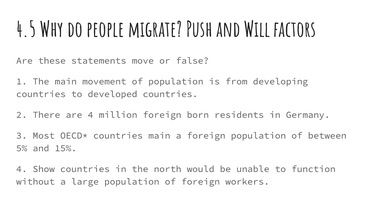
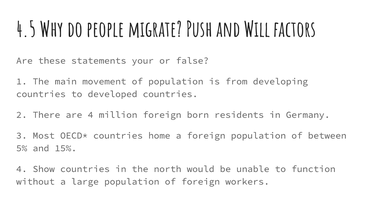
move: move -> your (143, 61)
countries main: main -> home (159, 136)
